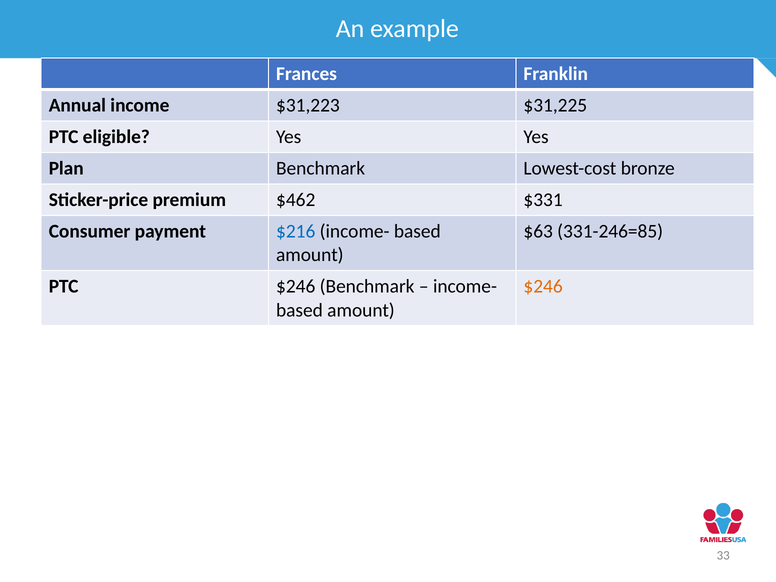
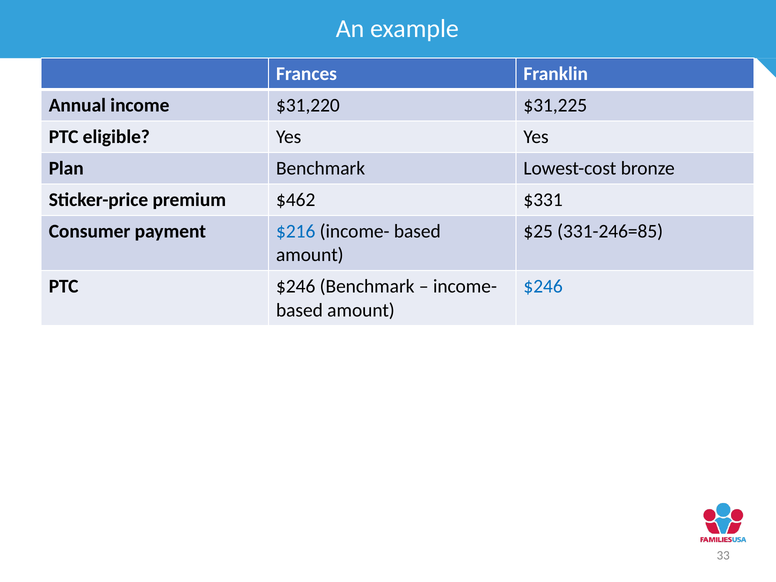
$31,223: $31,223 -> $31,220 (308, 105)
$63: $63 -> $25 (538, 231)
$246 colour: orange -> blue (543, 286)
